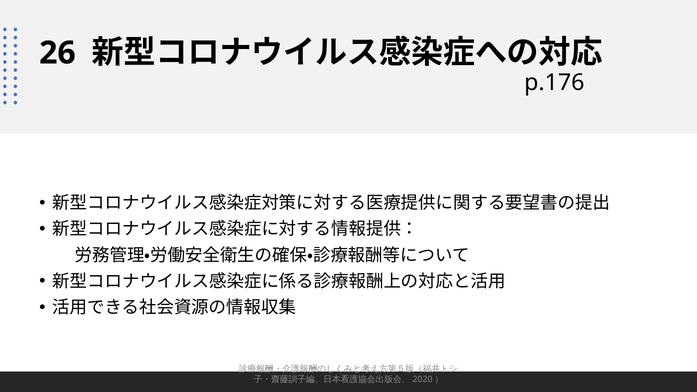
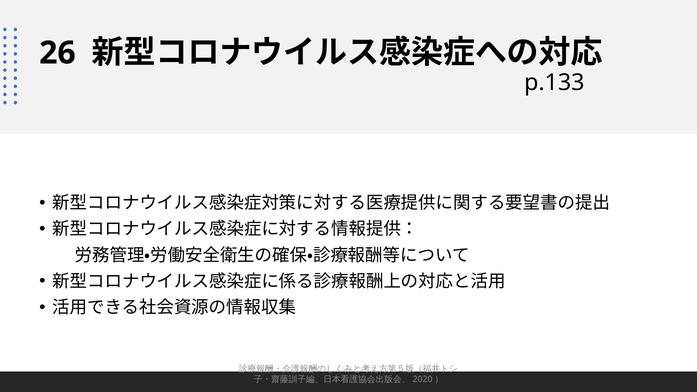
p.176: p.176 -> p.133 (554, 83)
